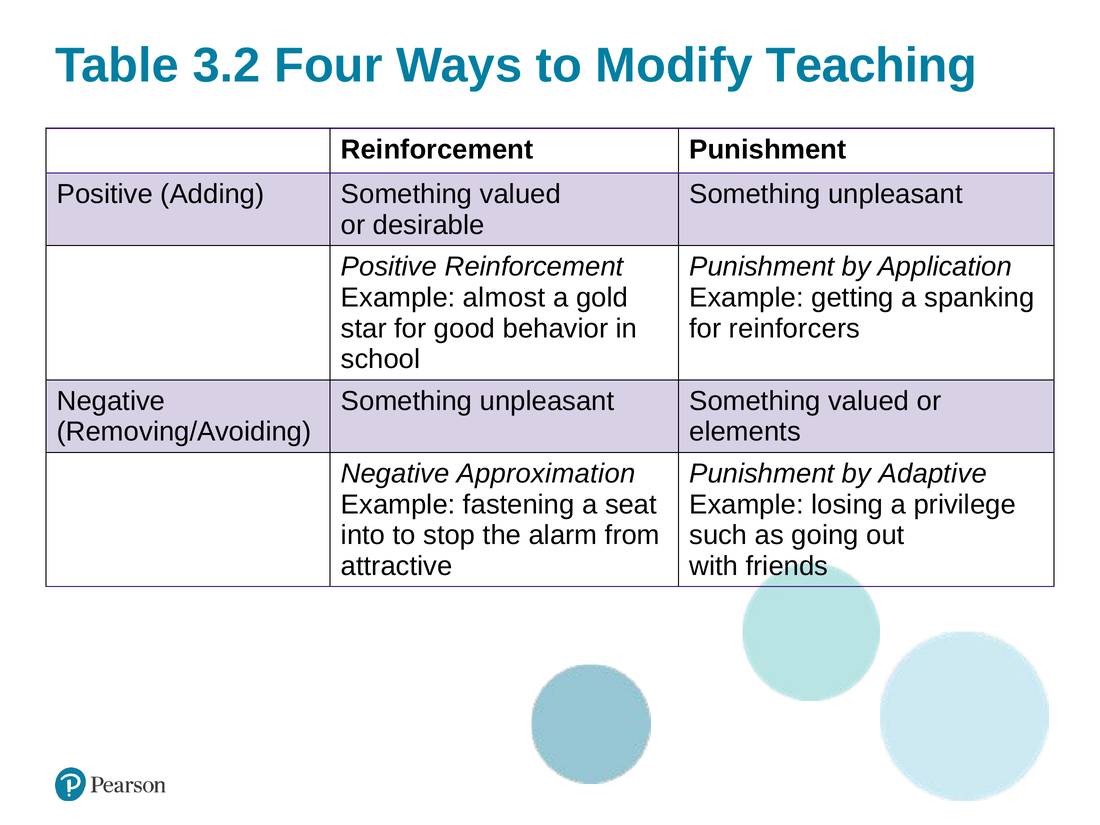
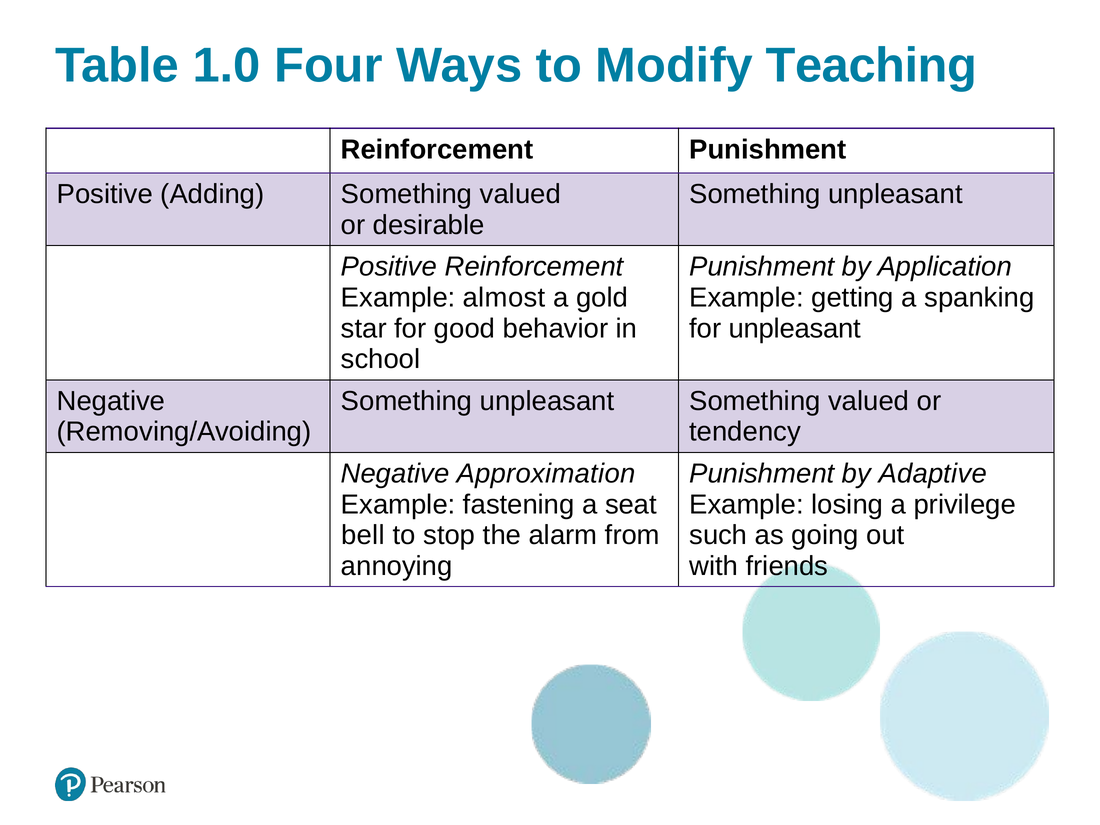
3.2: 3.2 -> 1.0 (227, 66)
for reinforcers: reinforcers -> unpleasant (795, 329)
elements: elements -> tendency (745, 432)
into: into -> bell (363, 535)
attractive: attractive -> annoying (397, 566)
